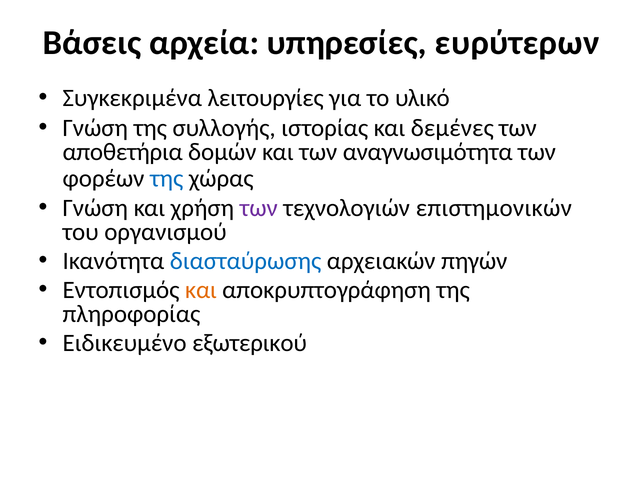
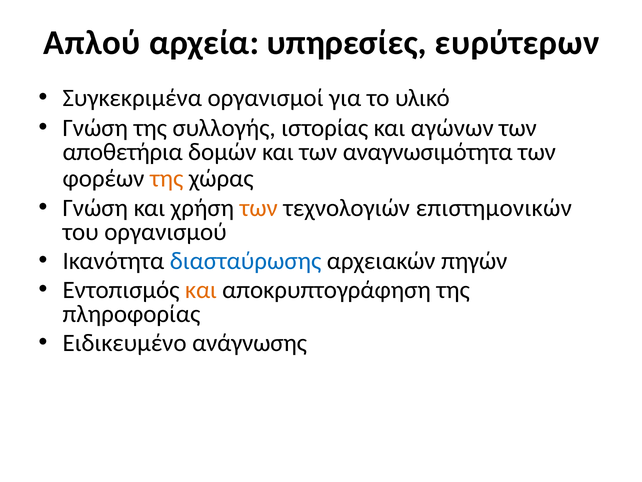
Βάσεις: Βάσεις -> Απλού (92, 43)
λειτουργίες: λειτουργίες -> οργανισμοί (266, 98)
δεμένες: δεμένες -> αγώνων (452, 128)
της colour: blue -> orange (167, 178)
των colour: purple -> orange (259, 208)
εξωτερικού: εξωτερικού -> ανάγνωσης (250, 343)
